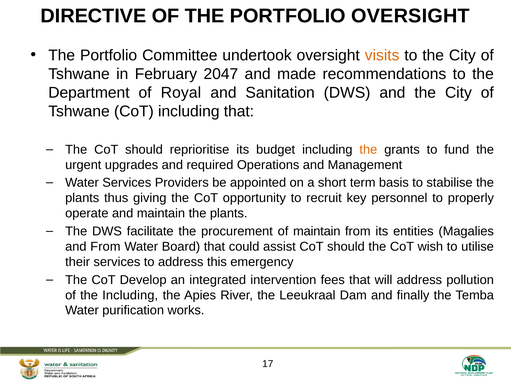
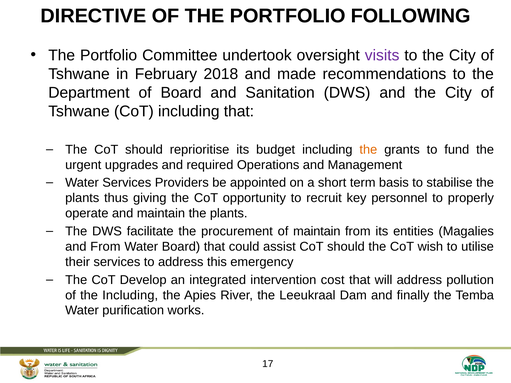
PORTFOLIO OVERSIGHT: OVERSIGHT -> FOLLOWING (411, 16)
visits colour: orange -> purple (382, 55)
2047: 2047 -> 2018 (221, 74)
of Royal: Royal -> Board (181, 93)
fees: fees -> cost (333, 280)
